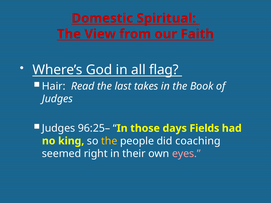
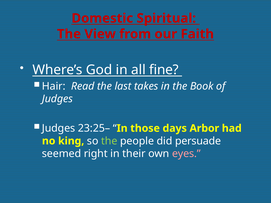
flag: flag -> fine (164, 70)
96:25–: 96:25– -> 23:25– (94, 128)
Fields: Fields -> Arbor (204, 128)
the colour: yellow -> light green (109, 141)
coaching: coaching -> persuade (198, 141)
